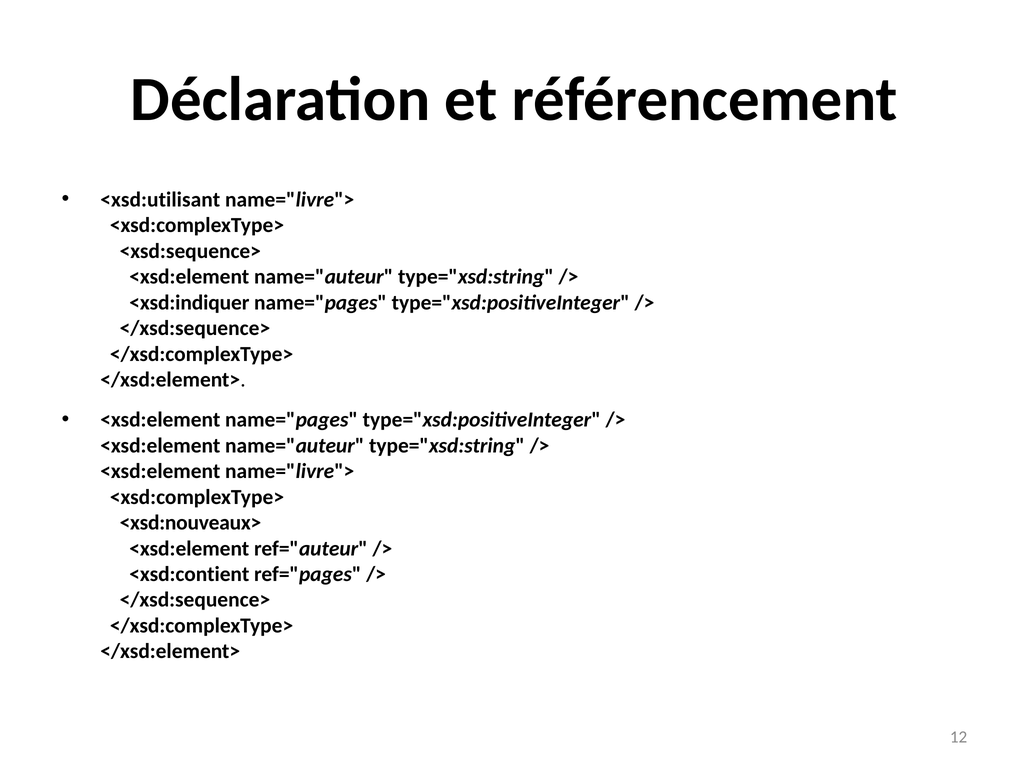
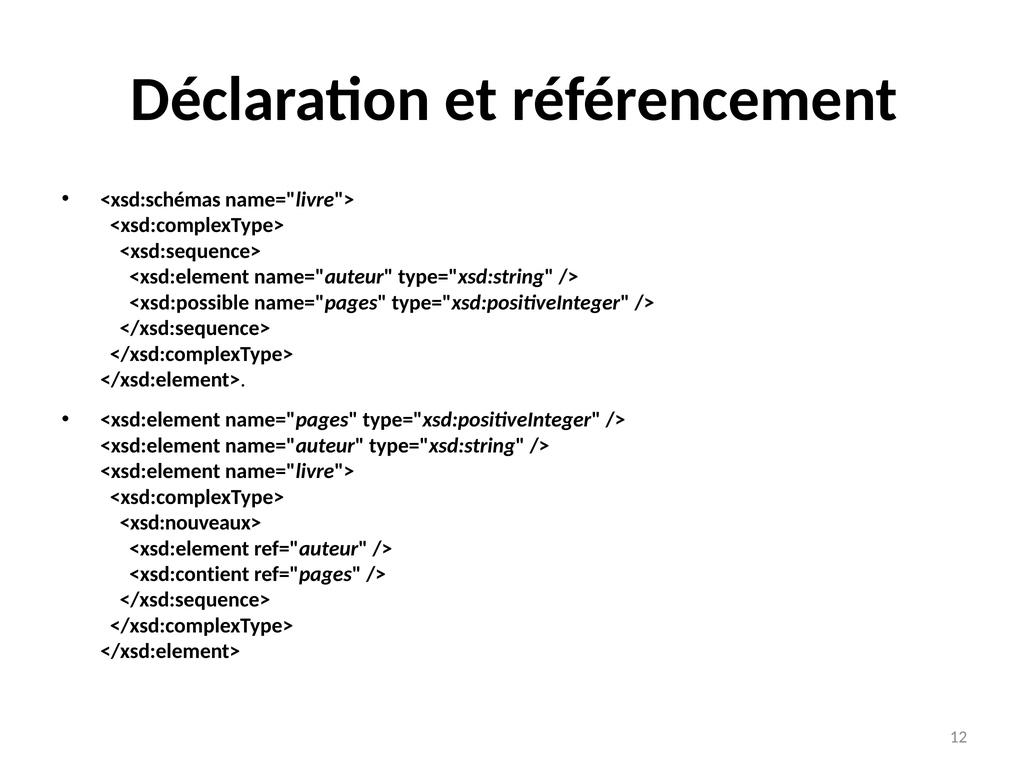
<xsd:utilisant: <xsd:utilisant -> <xsd:schémas (160, 200)
<xsd:indiquer: <xsd:indiquer -> <xsd:possible (189, 302)
